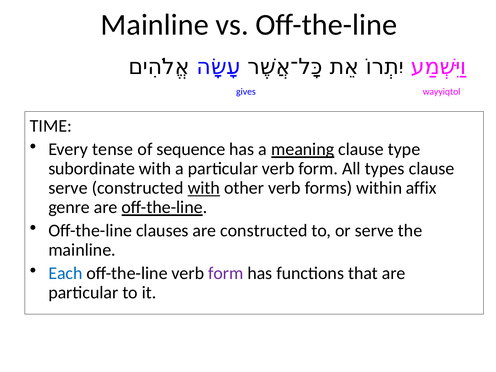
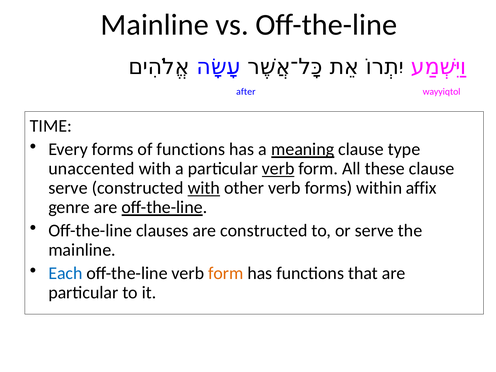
gives: gives -> after (246, 92)
Every tense: tense -> forms (113, 149)
of sequence: sequence -> functions (191, 149)
subordinate: subordinate -> unaccented (92, 169)
verb underline: none -> present (278, 169)
types: types -> these (385, 169)
form colour: purple -> orange (226, 273)
